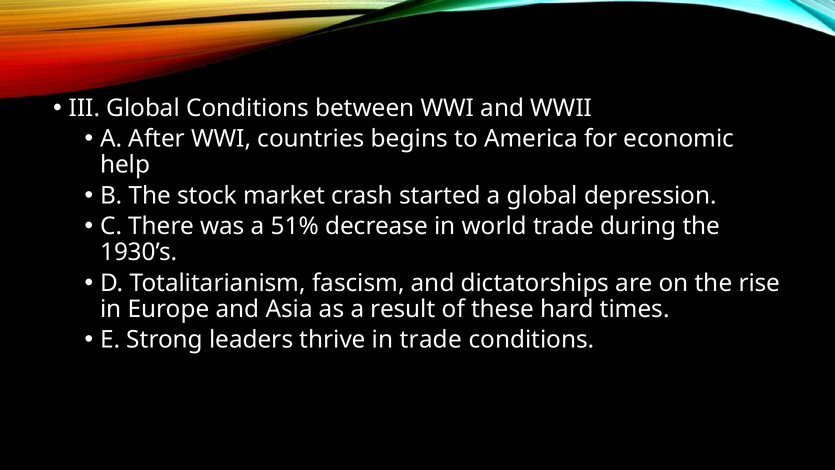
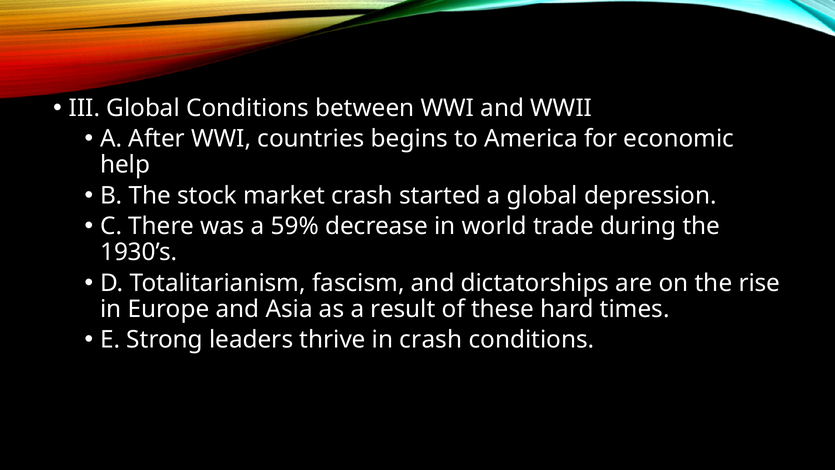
51%: 51% -> 59% (295, 226)
in trade: trade -> crash (431, 340)
